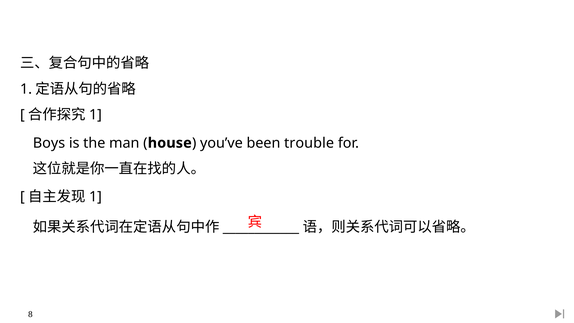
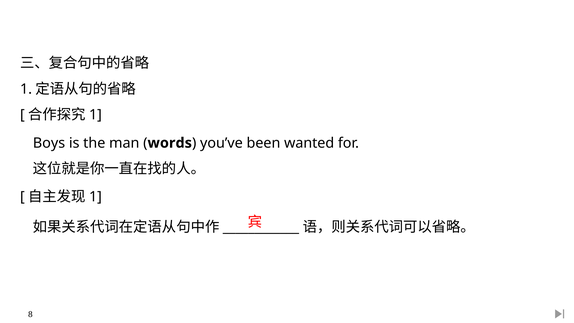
house: house -> words (170, 143)
trouble: trouble -> wanted (309, 143)
